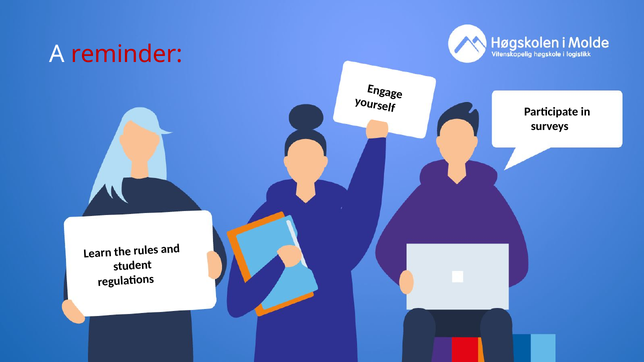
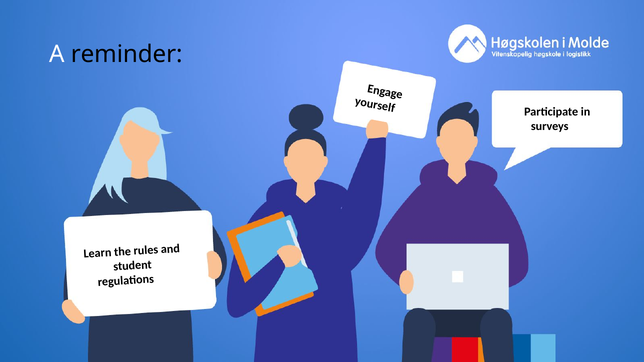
reminder colour: red -> black (127, 54)
